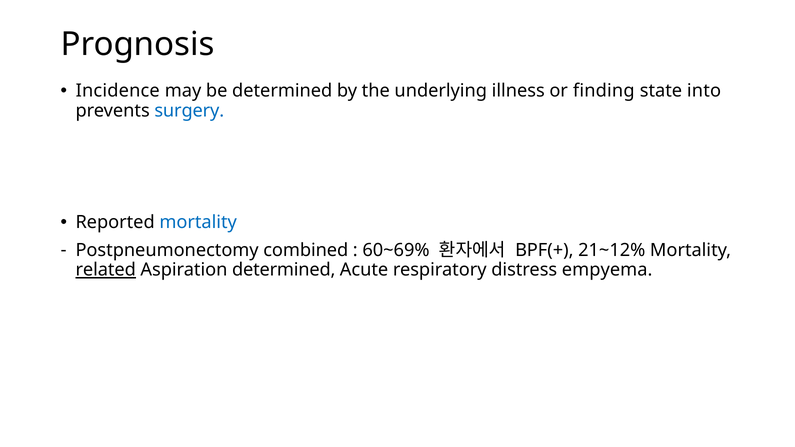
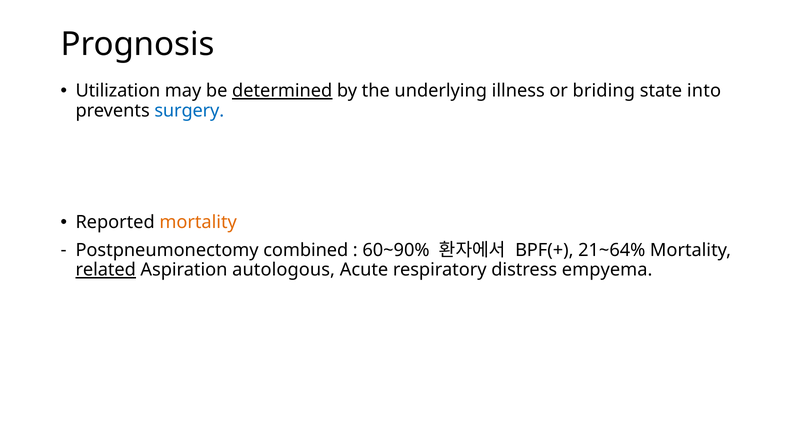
Incidence: Incidence -> Utilization (118, 91)
determined underline: none -> present (282, 91)
finding: finding -> briding (604, 91)
mortality colour: blue -> orange (198, 222)
60~69%: 60~69% -> 60~90% (396, 250)
21~12%: 21~12% -> 21~64% (612, 250)
Aspiration determined: determined -> autologous (284, 270)
